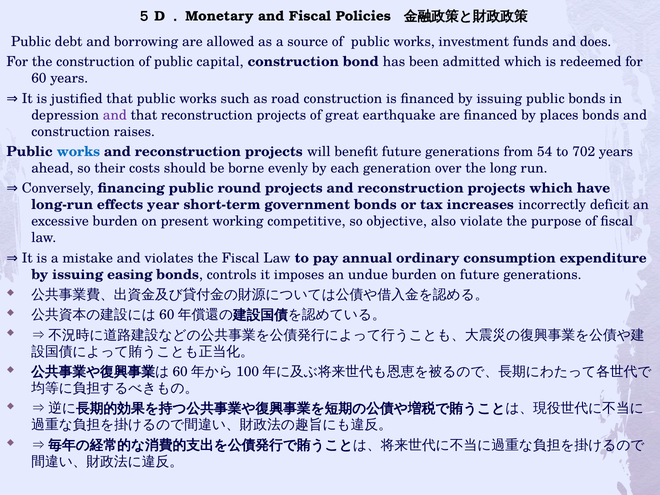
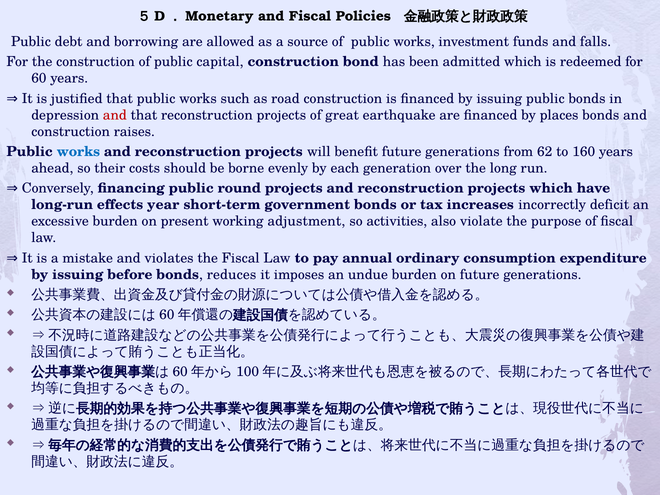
does: does -> falls (596, 42)
and colour: purple -> red (115, 115)
54: 54 -> 62 (545, 152)
702: 702 -> 160 (584, 152)
competitive: competitive -> adjustment (306, 221)
objective: objective -> activities (397, 221)
easing: easing -> before (130, 274)
controls: controls -> reduces (232, 274)
